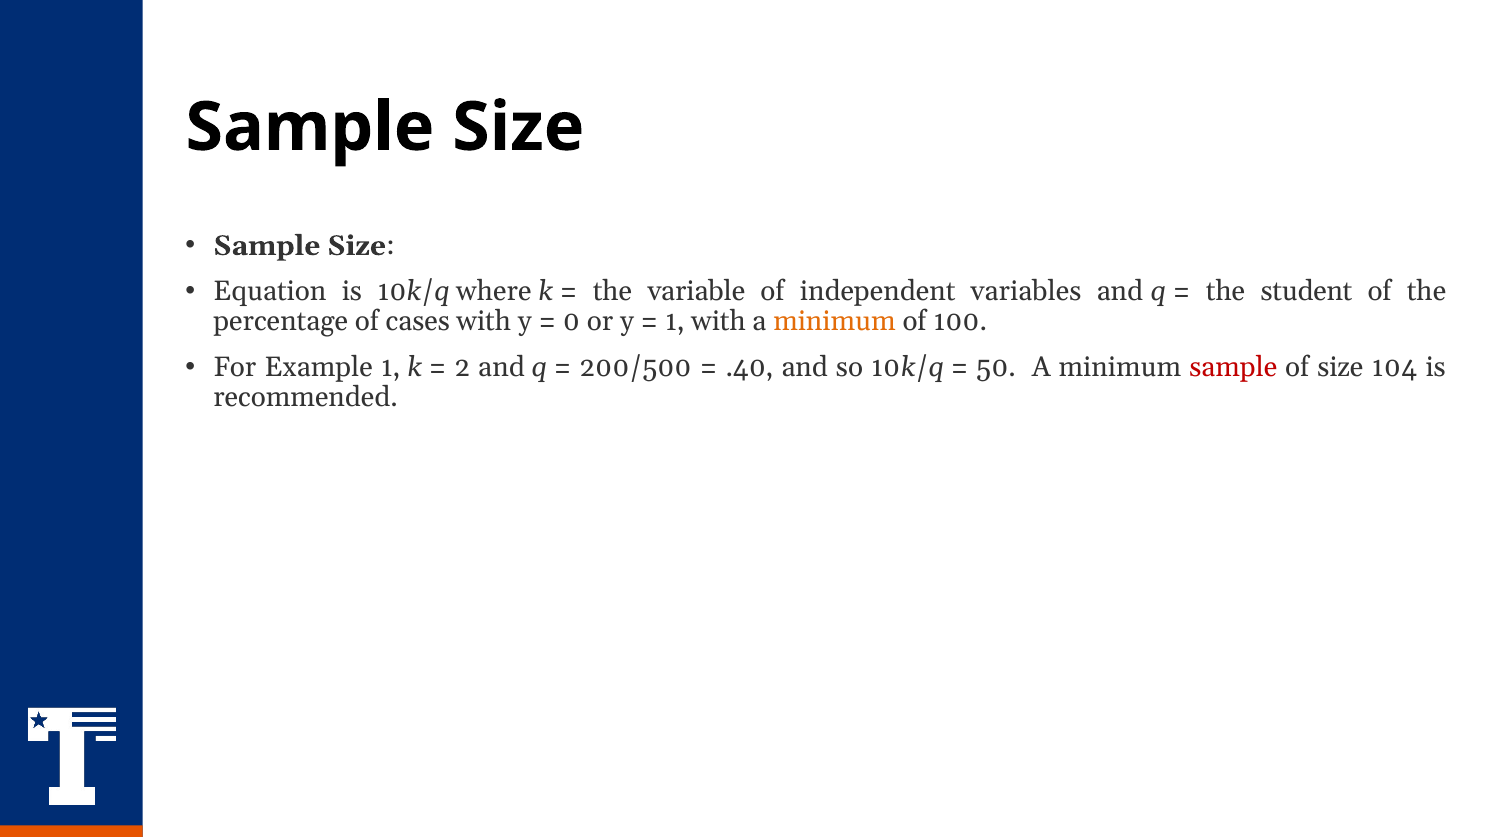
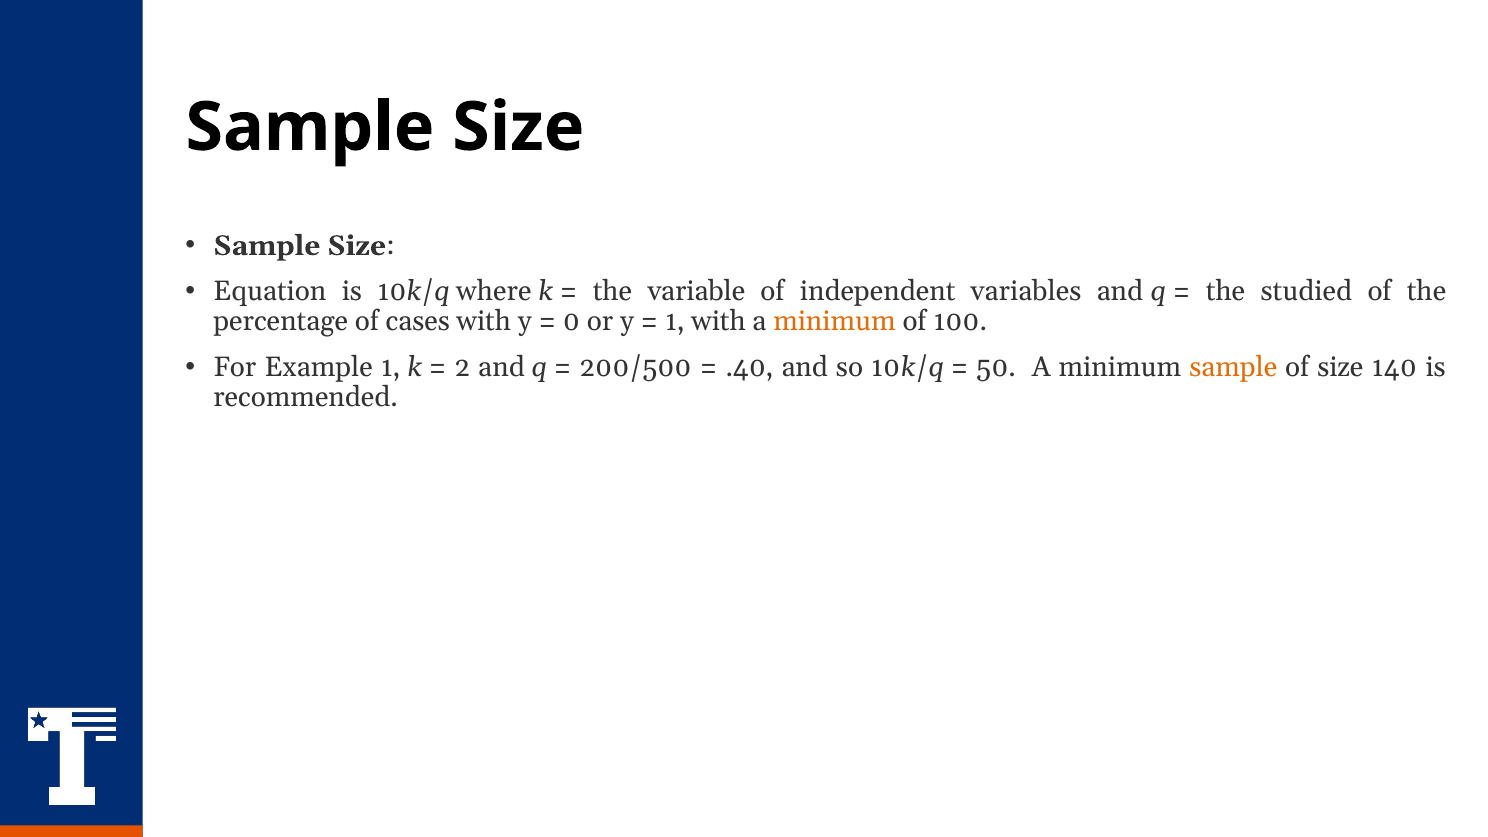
student: student -> studied (1306, 291)
sample colour: red -> orange (1233, 367)
104: 104 -> 140 (1394, 367)
